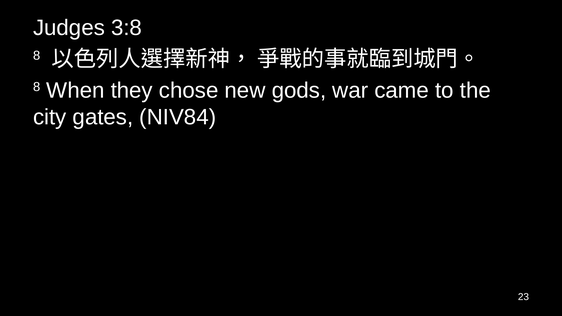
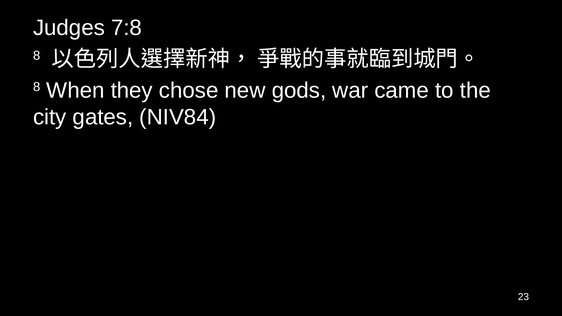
3:8: 3:8 -> 7:8 (127, 28)
